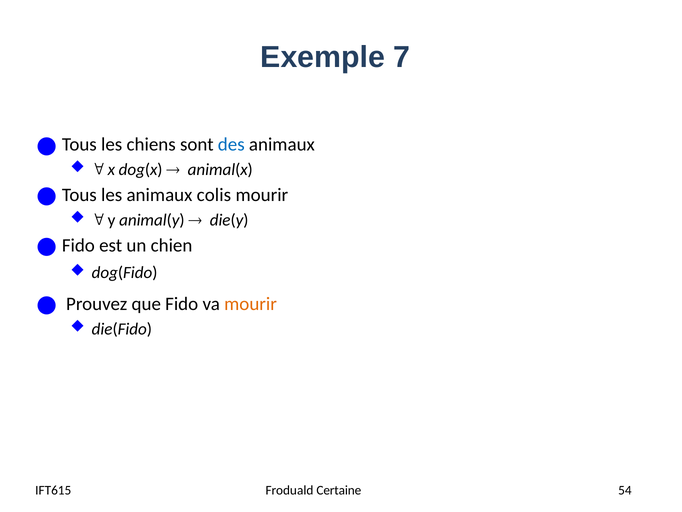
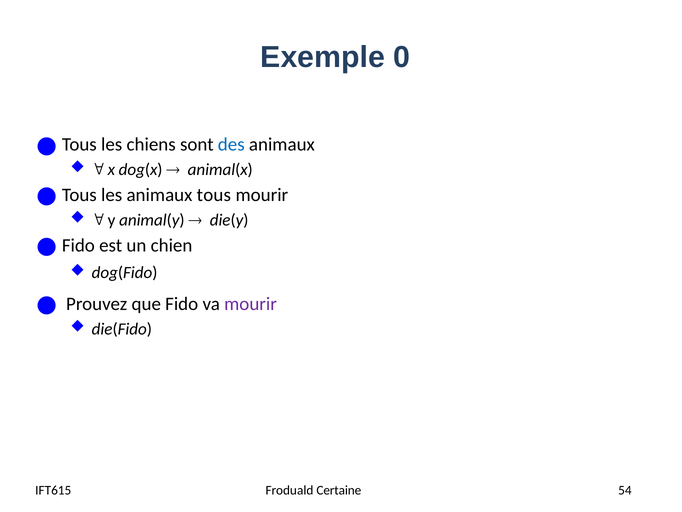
7: 7 -> 0 (402, 57)
animaux colis: colis -> tous (214, 195)
mourir colour: orange -> purple (251, 304)
